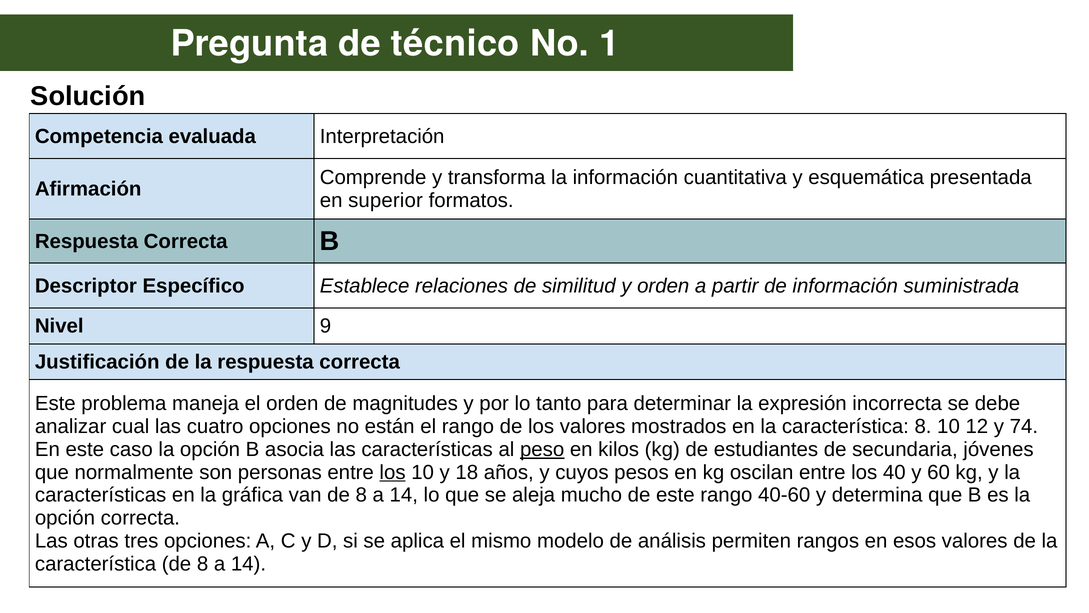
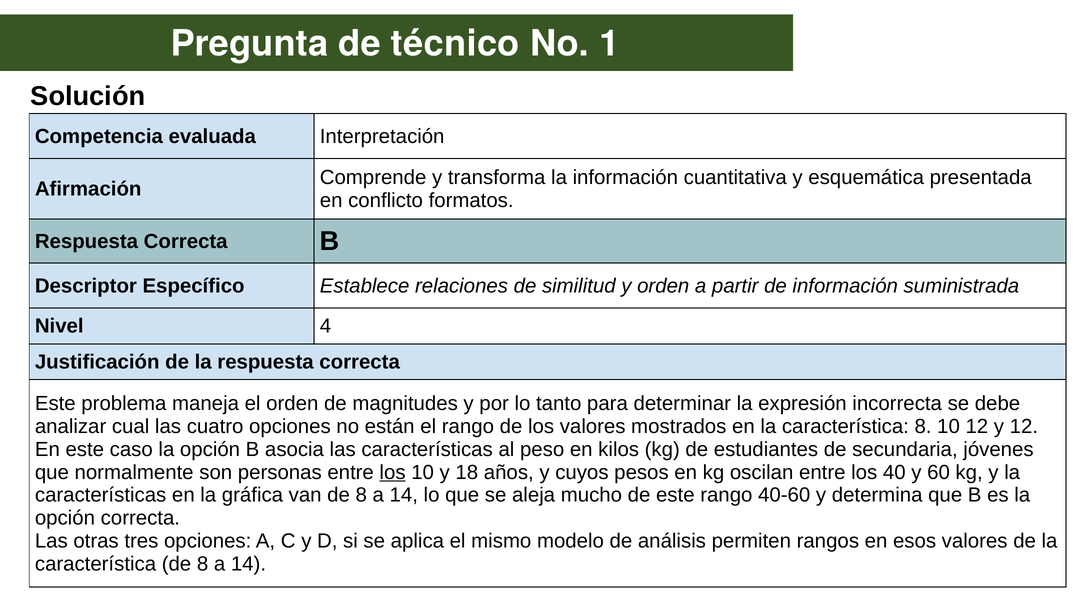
superior: superior -> conflicto (386, 200)
9: 9 -> 4 (326, 326)
y 74: 74 -> 12 (1024, 426)
peso underline: present -> none (542, 449)
